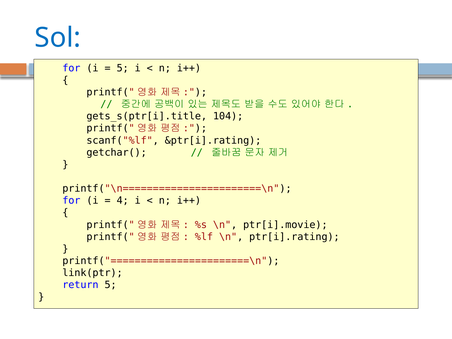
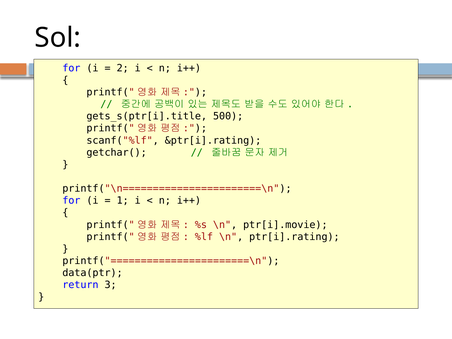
Sol colour: blue -> black (58, 38)
5: 5 -> 2 (123, 68)
104: 104 -> 500 (228, 116)
4: 4 -> 1 (123, 201)
link(ptr: link(ptr -> data(ptr (92, 273)
return 5: 5 -> 3 (111, 285)
